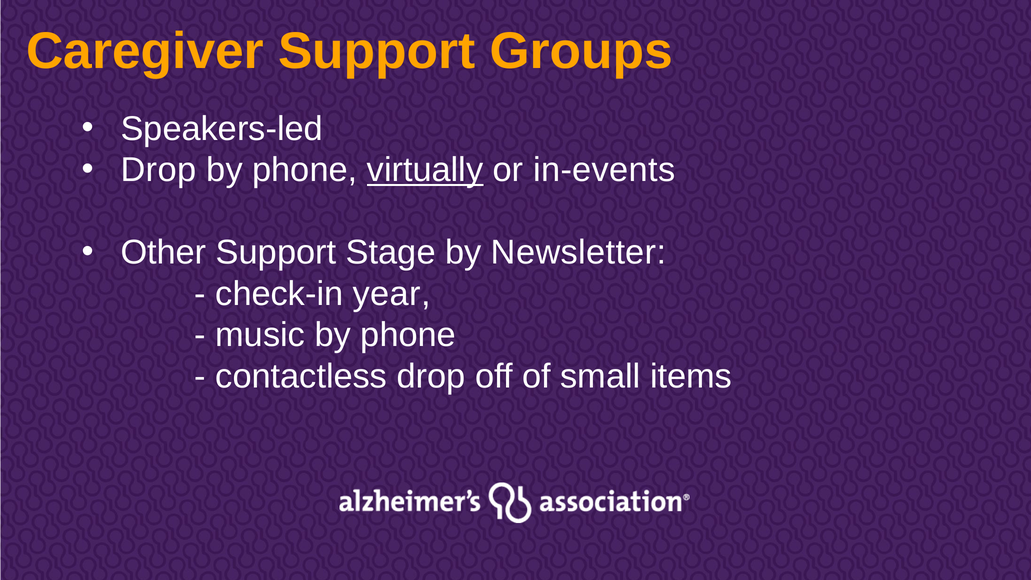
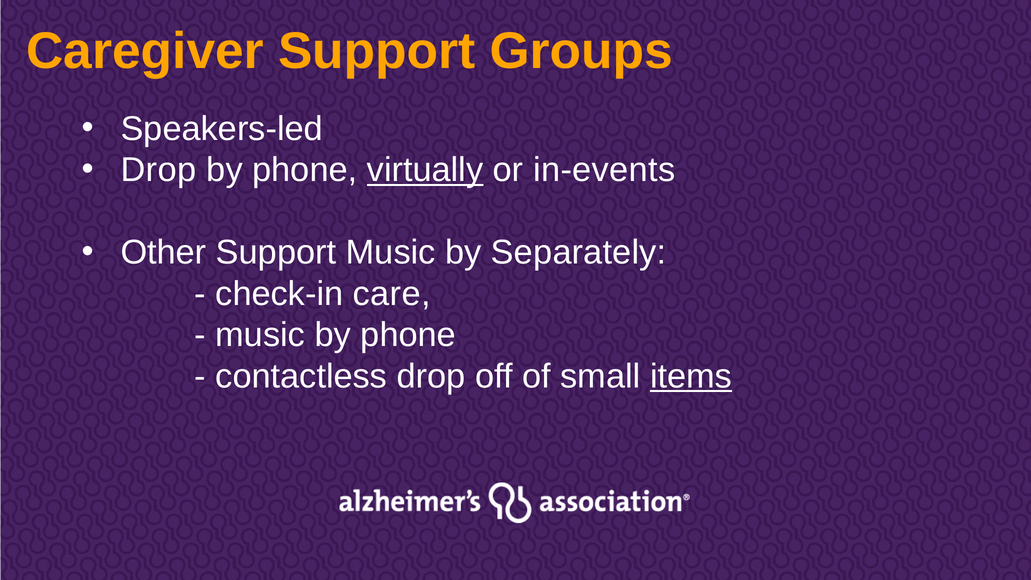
Support Stage: Stage -> Music (391, 253)
Newsletter: Newsletter -> Separately (579, 253)
year: year -> care (392, 294)
items underline: none -> present (691, 376)
